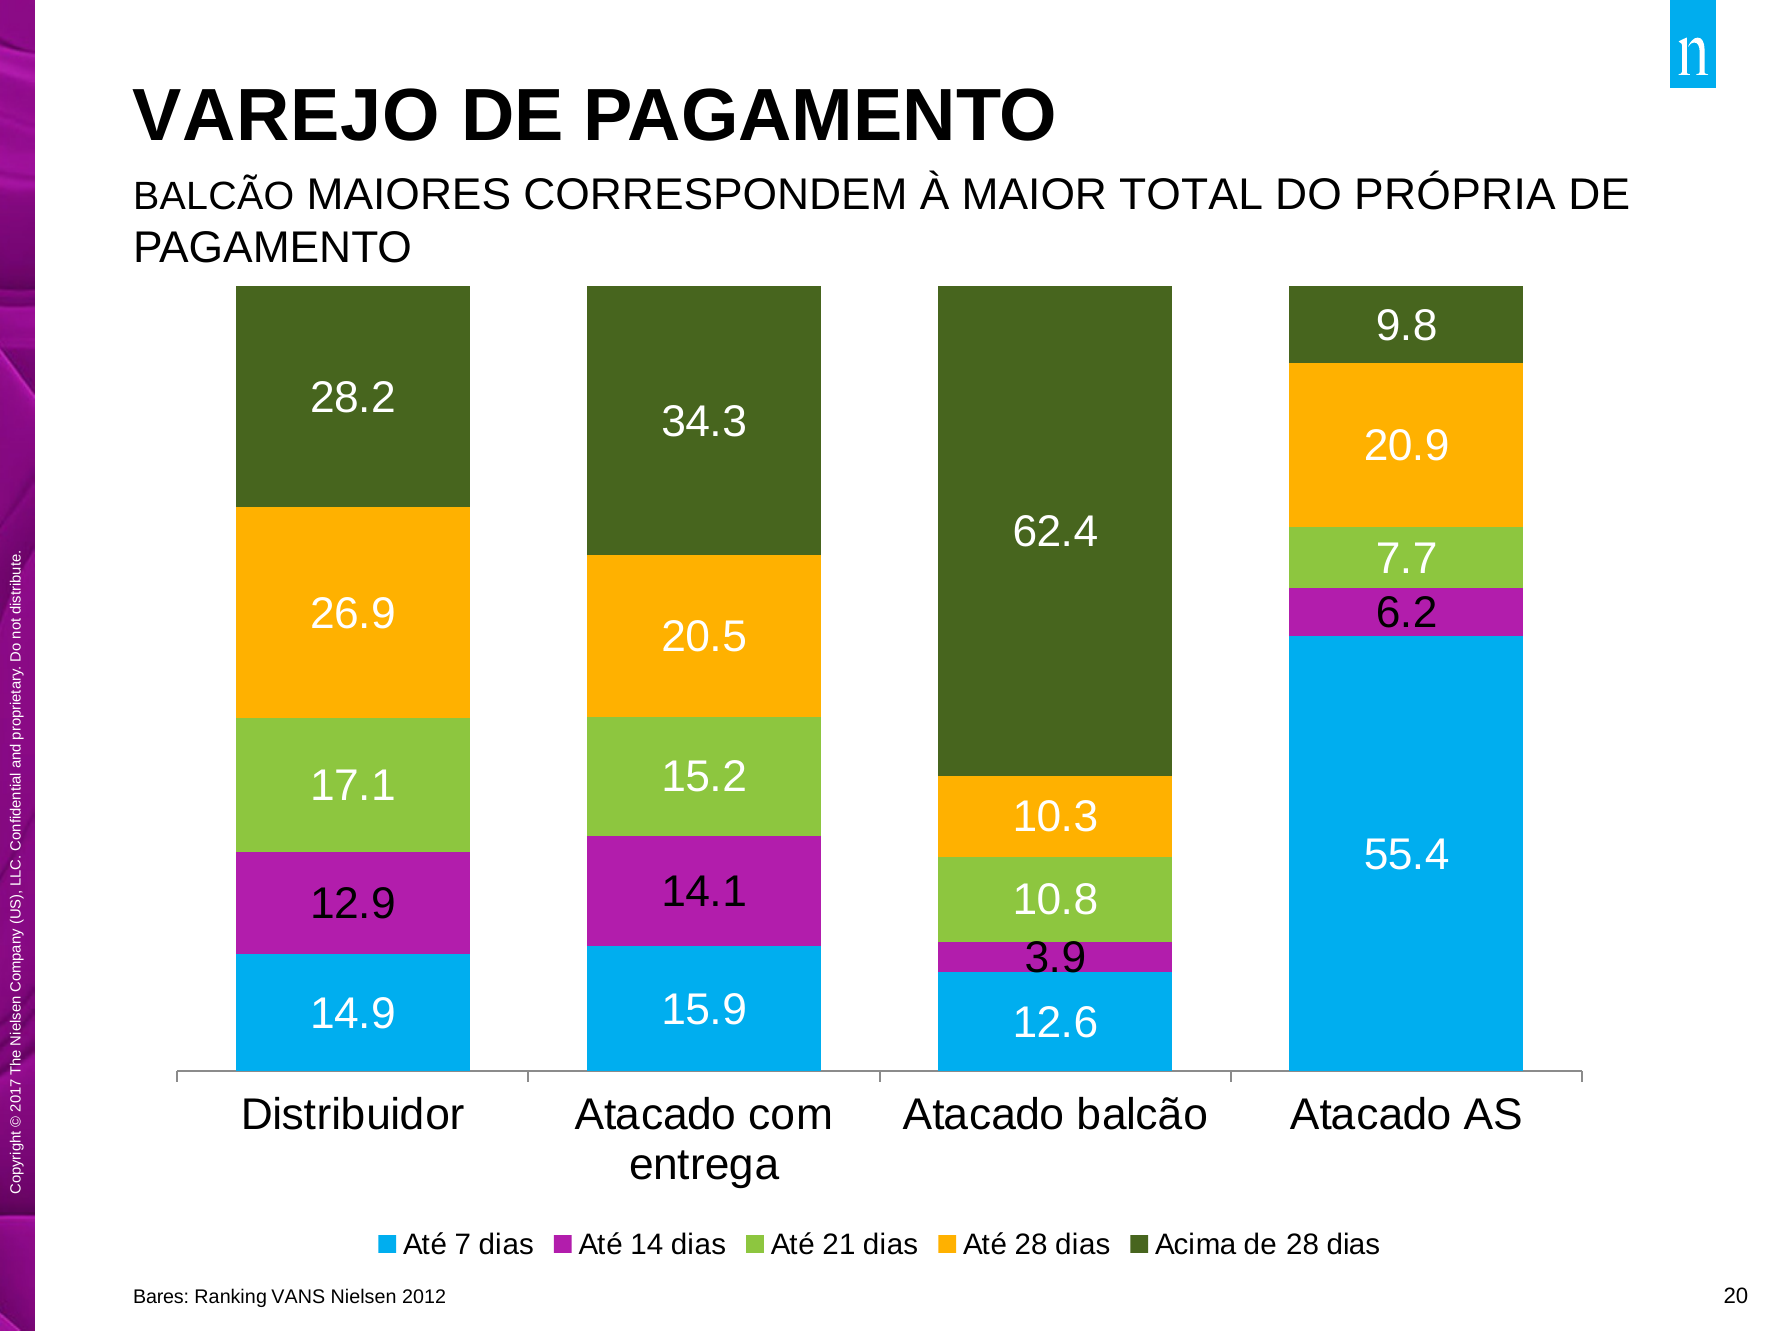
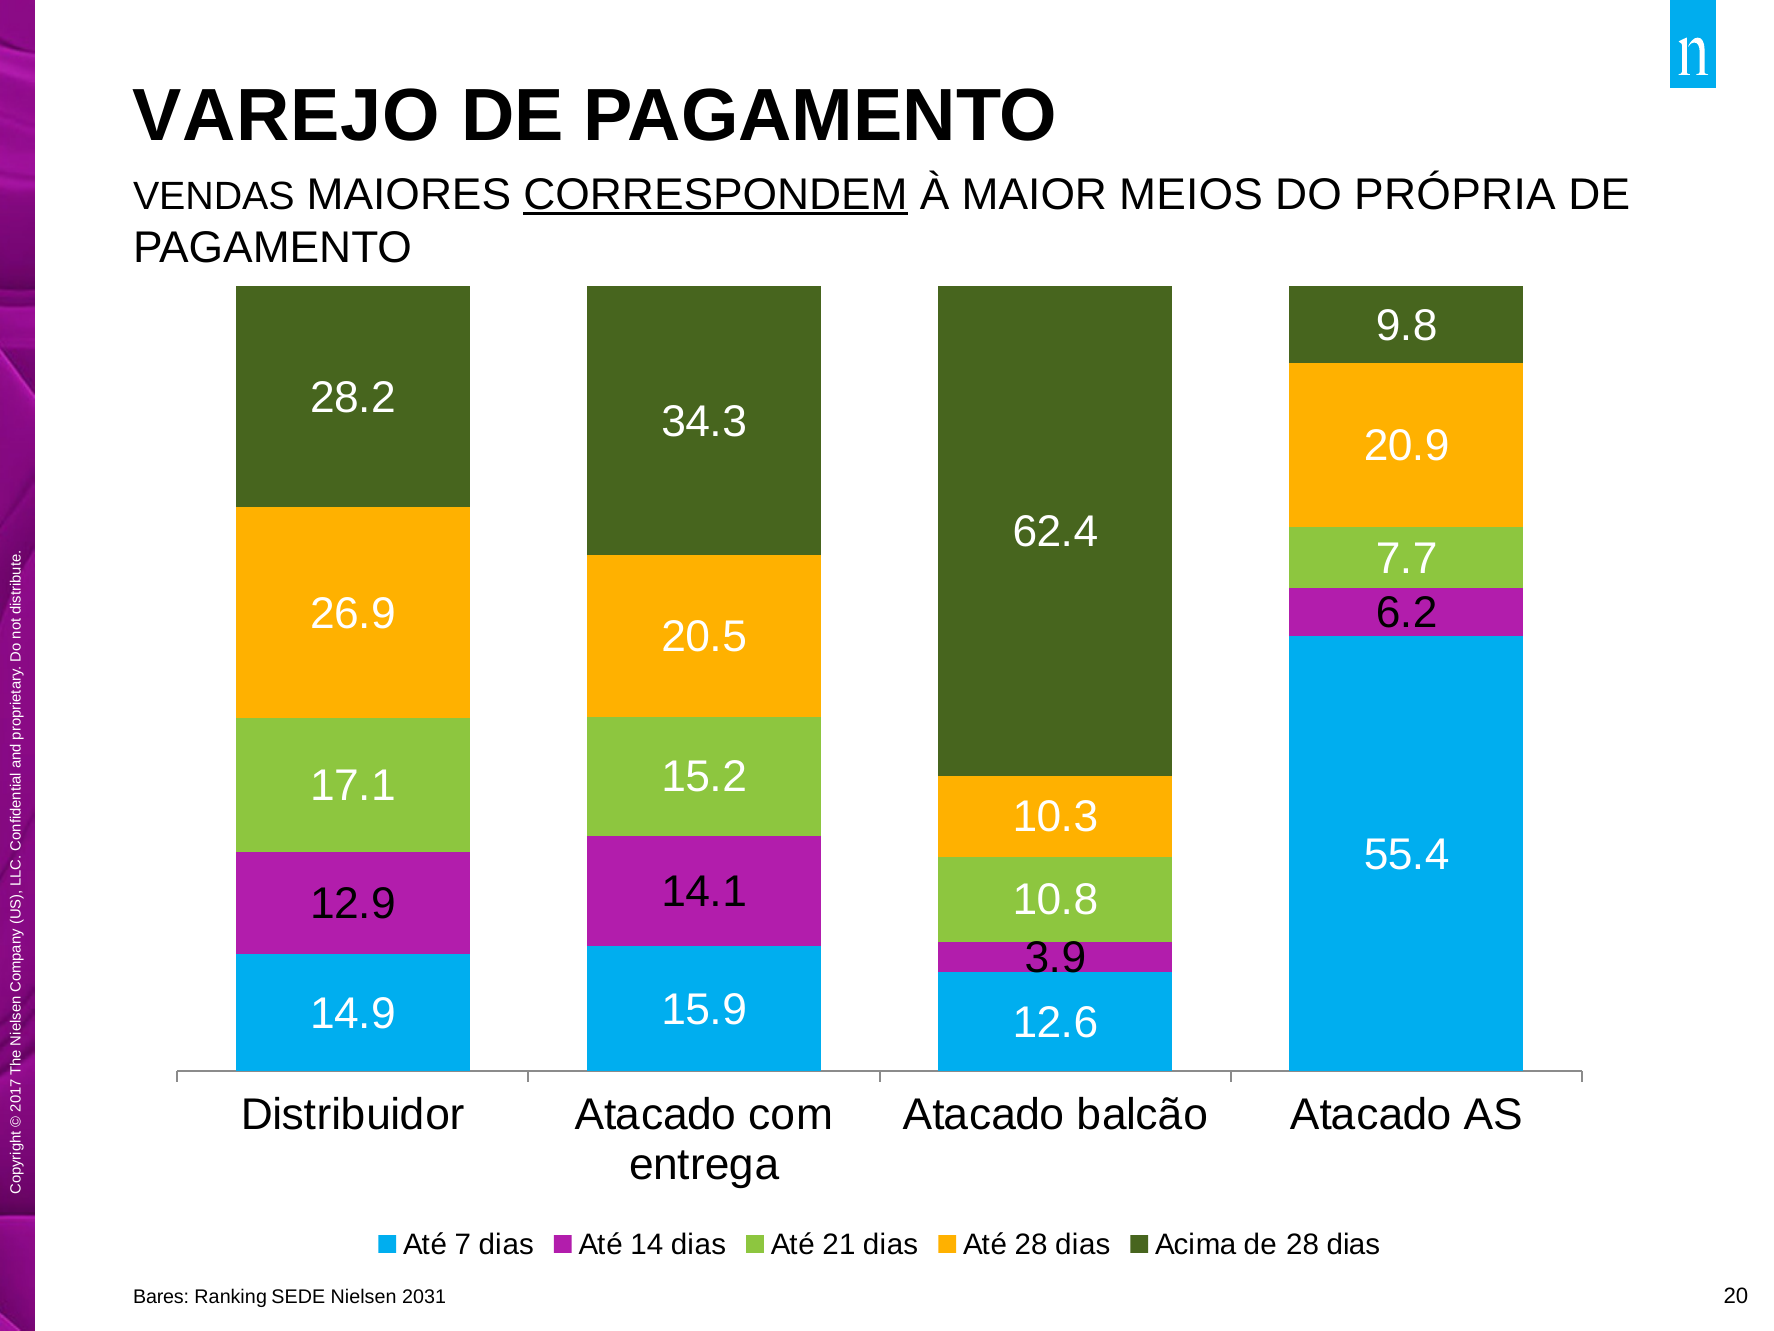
BALCÃO: BALCÃO -> VENDAS (214, 196)
CORRESPONDEM underline: none -> present (716, 194)
TOTAL: TOTAL -> MEIOS (1191, 194)
VANS: VANS -> SEDE (298, 1297)
2012: 2012 -> 2031 (424, 1297)
